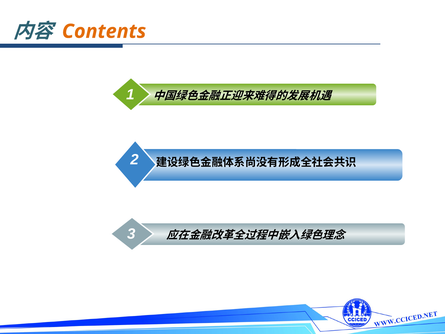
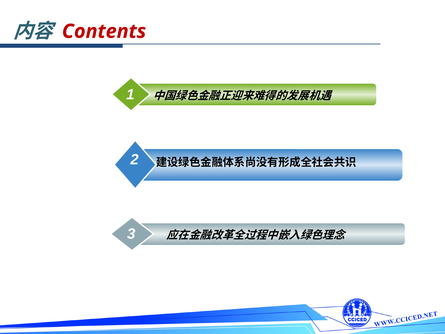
Contents colour: orange -> red (104, 31)
